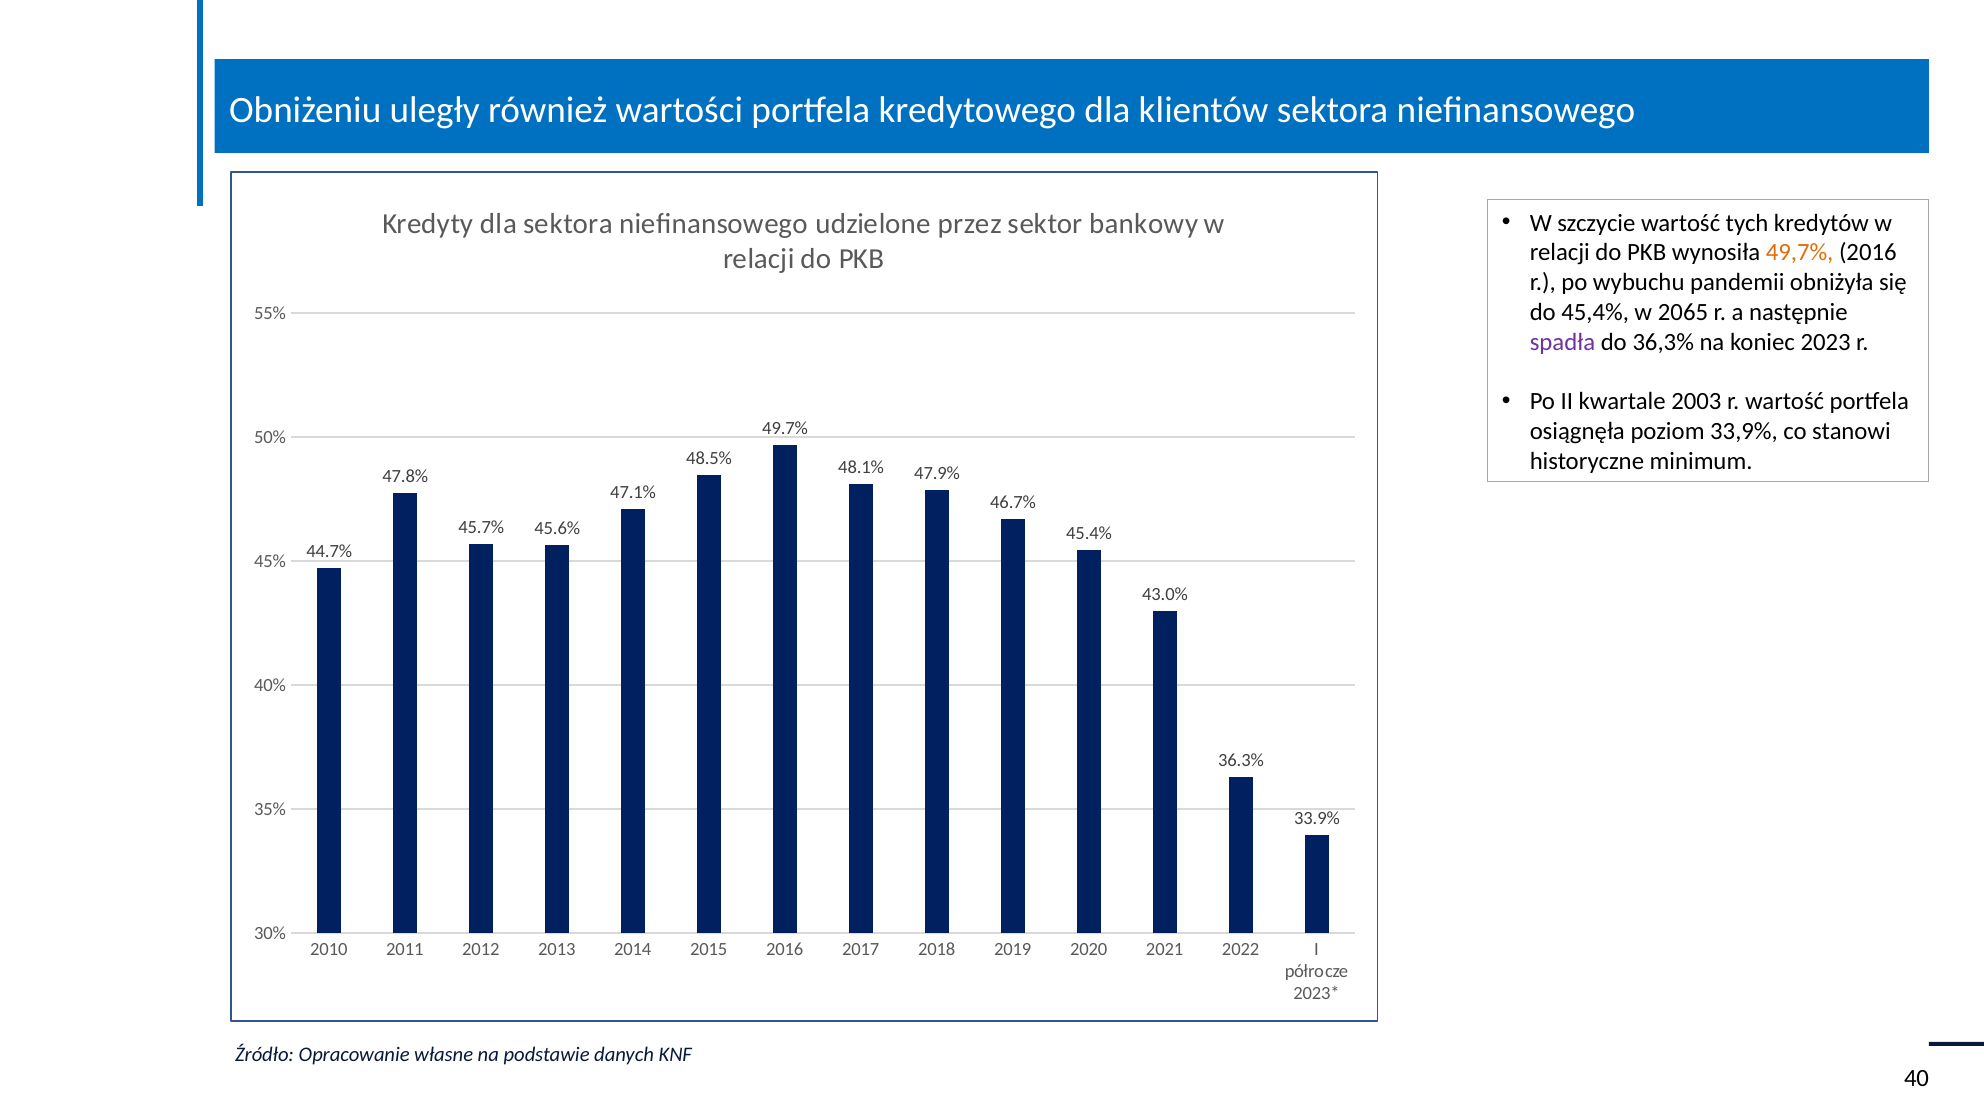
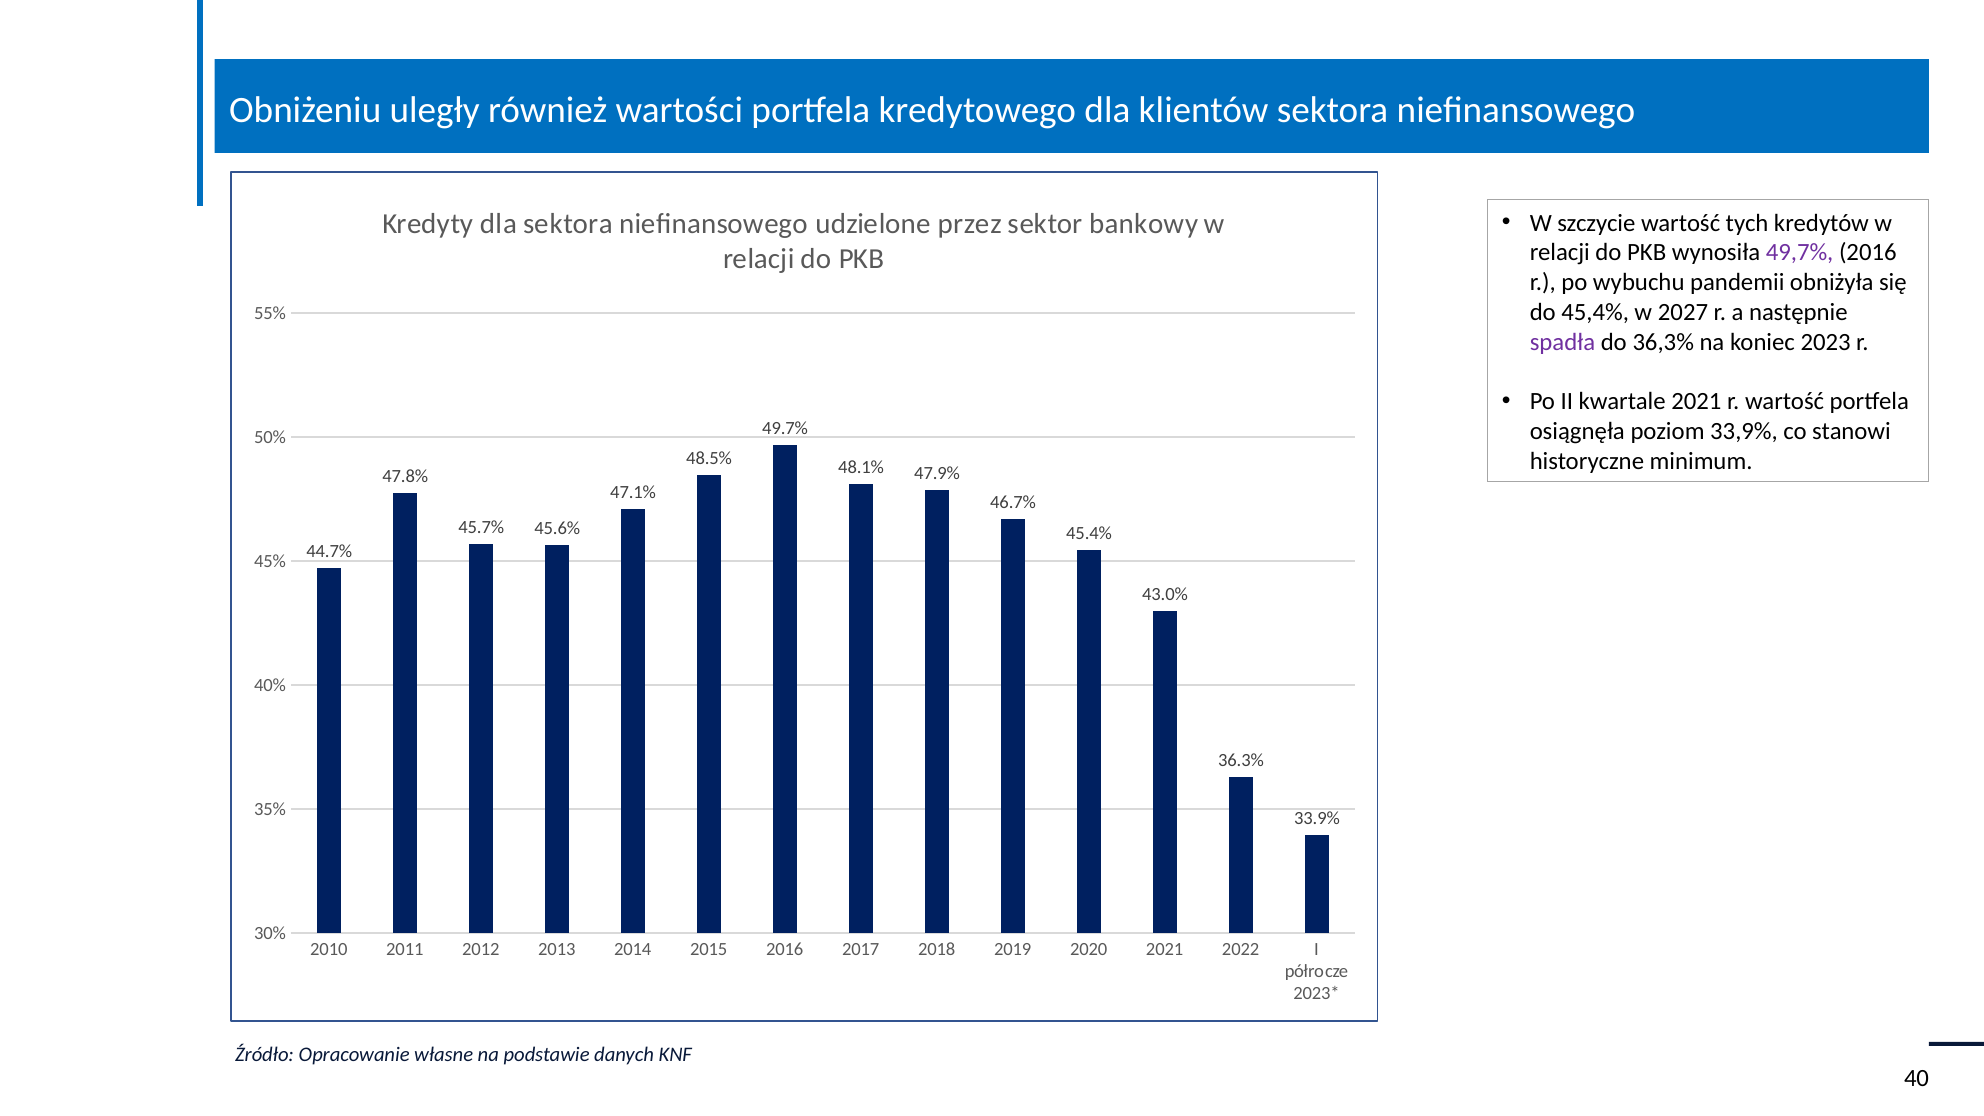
49,7% colour: orange -> purple (1800, 253)
2065: 2065 -> 2027 (1683, 312)
kwartale 2003: 2003 -> 2021 (1696, 401)
